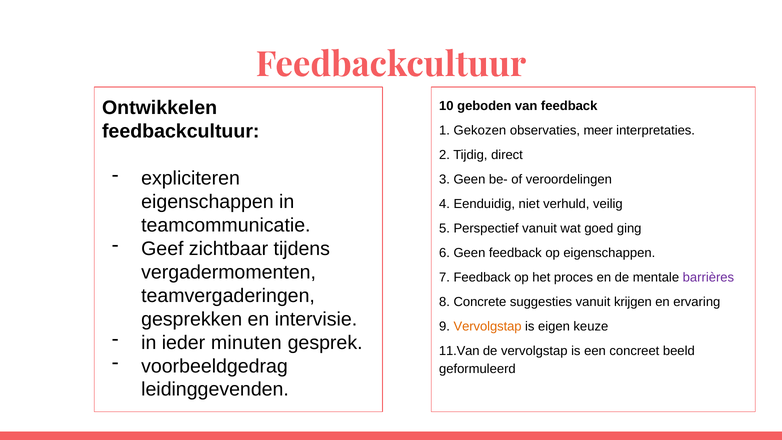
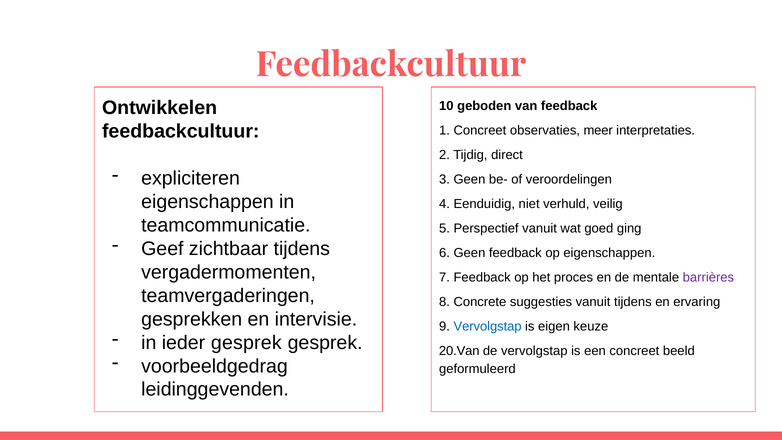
1 Gekozen: Gekozen -> Concreet (480, 130)
vanuit krijgen: krijgen -> tijdens (633, 302)
Vervolgstap colour: orange -> blue (488, 326)
ieder minuten: minuten -> gesprek (246, 343)
11.Van: 11.Van -> 20.Van (459, 351)
